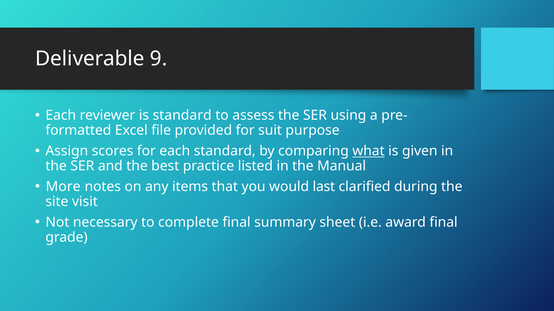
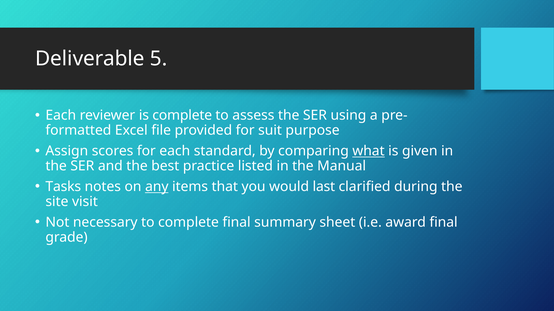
9: 9 -> 5 (159, 59)
is standard: standard -> complete (182, 116)
More: More -> Tasks (63, 187)
any underline: none -> present (157, 187)
